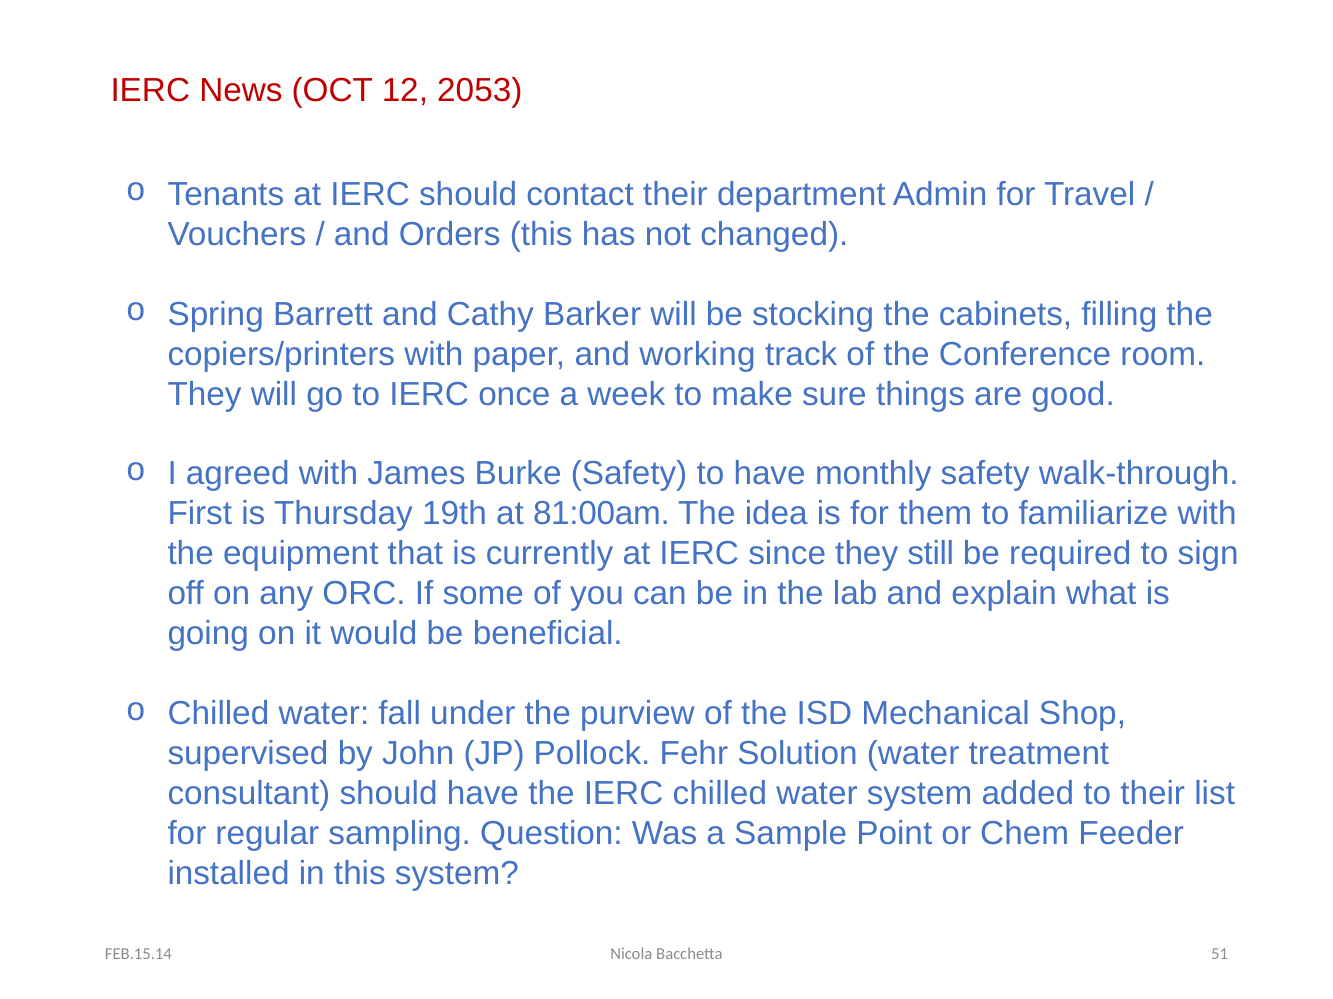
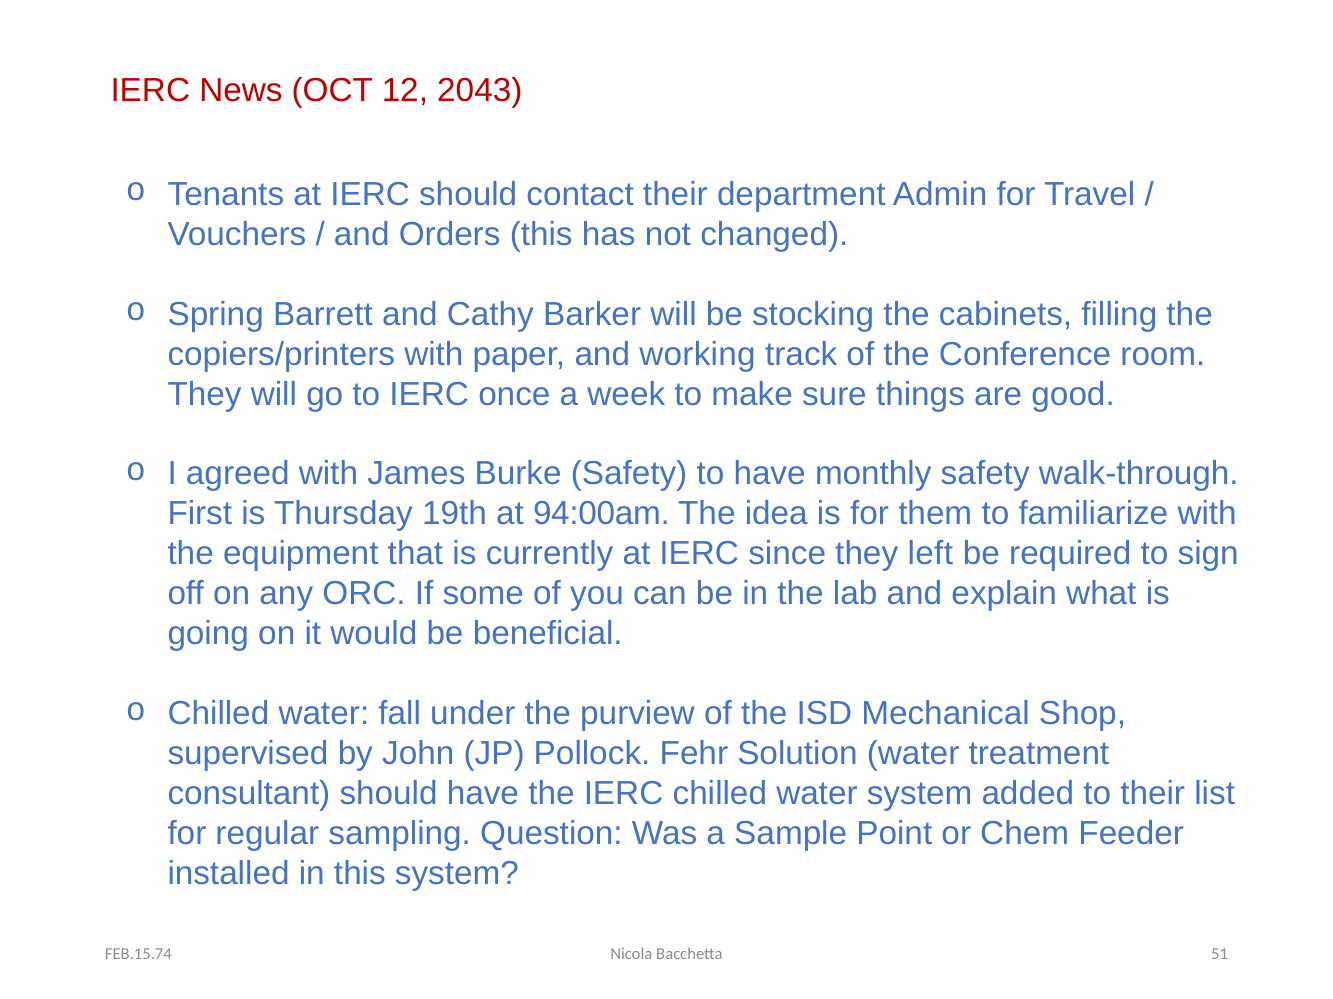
2053: 2053 -> 2043 (480, 90)
81:00am: 81:00am -> 94:00am (601, 514)
still: still -> left (930, 554)
FEB.15.14: FEB.15.14 -> FEB.15.74 (138, 954)
